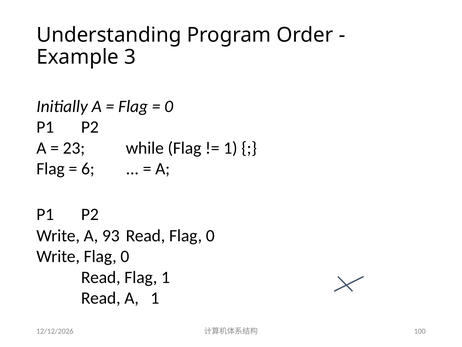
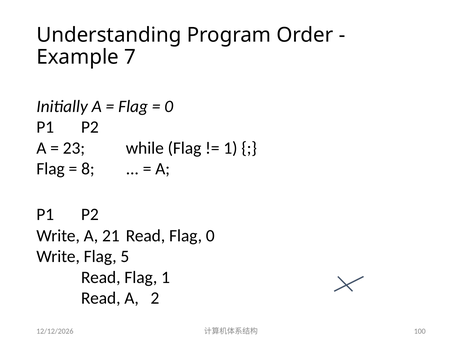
3: 3 -> 7 (130, 57)
6: 6 -> 8 (88, 169)
93: 93 -> 21 (111, 235)
Write Flag 0: 0 -> 5 (125, 256)
A 1: 1 -> 2 (155, 298)
